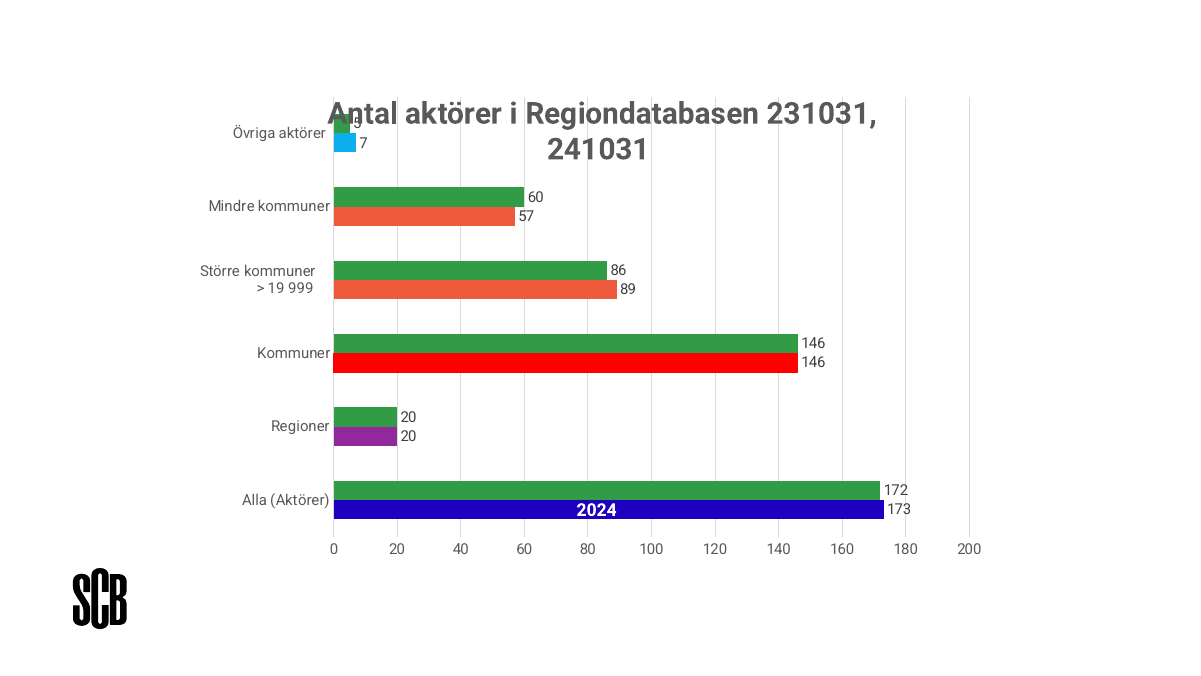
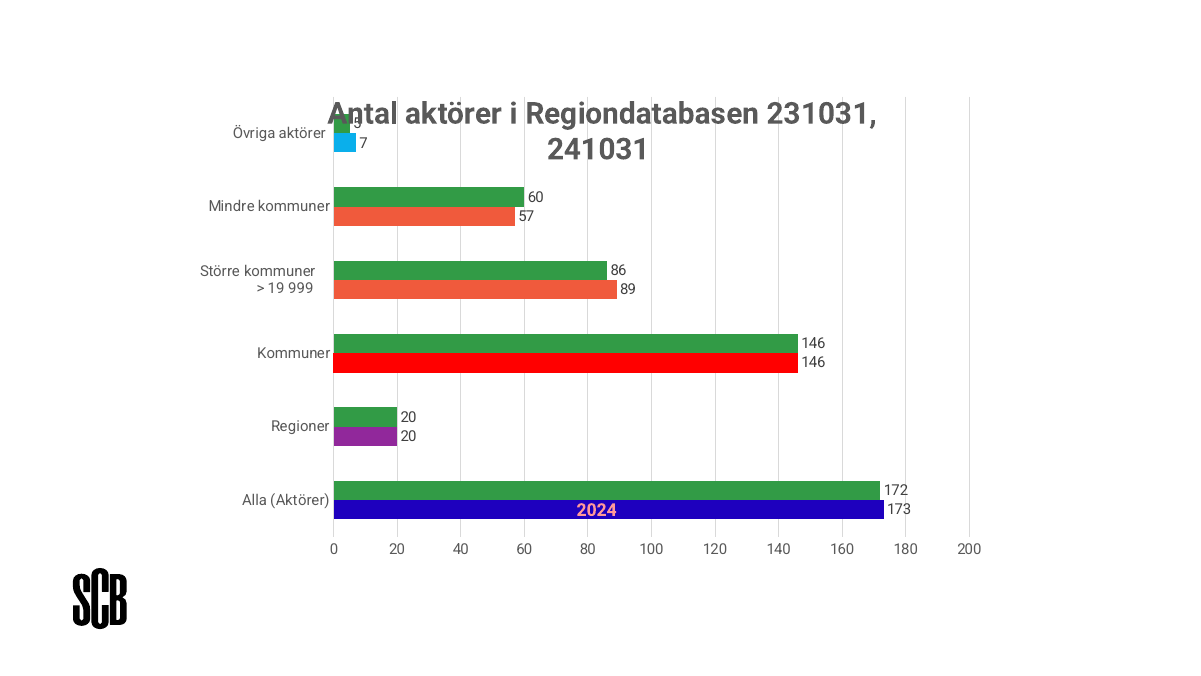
2024 colour: white -> pink (597, 510)
